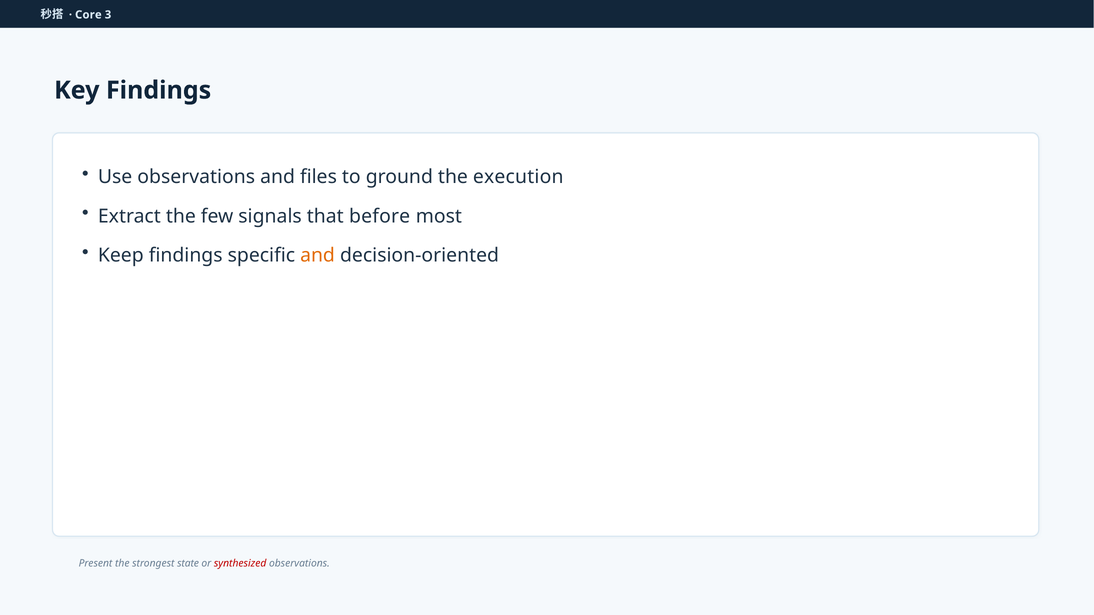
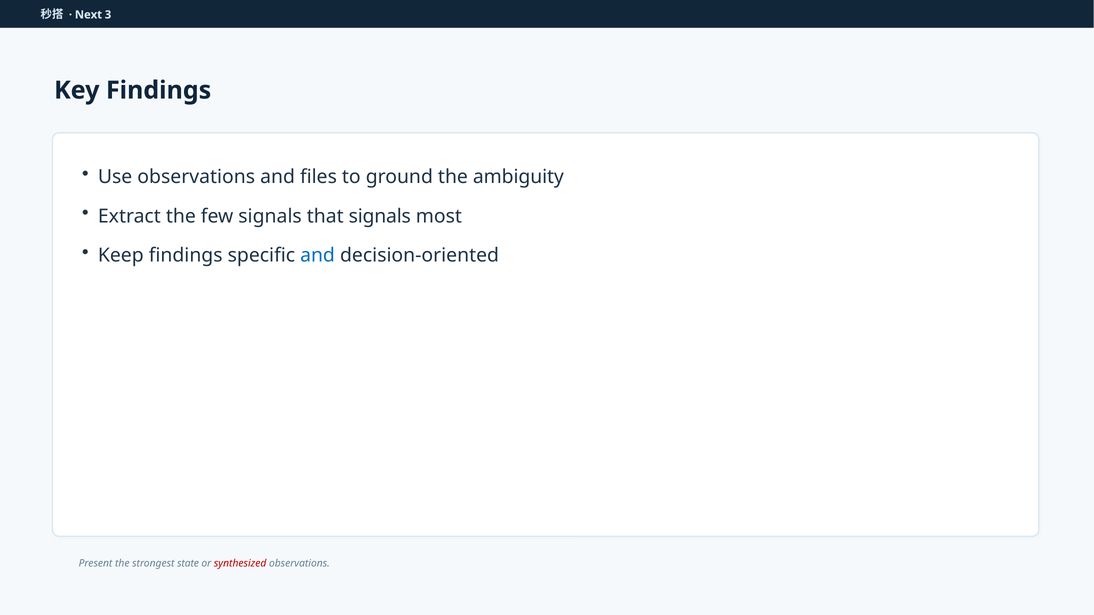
Core: Core -> Next (88, 15)
execution: execution -> ambiguity (518, 177)
that before: before -> signals (380, 216)
and colour: orange -> blue (318, 255)
